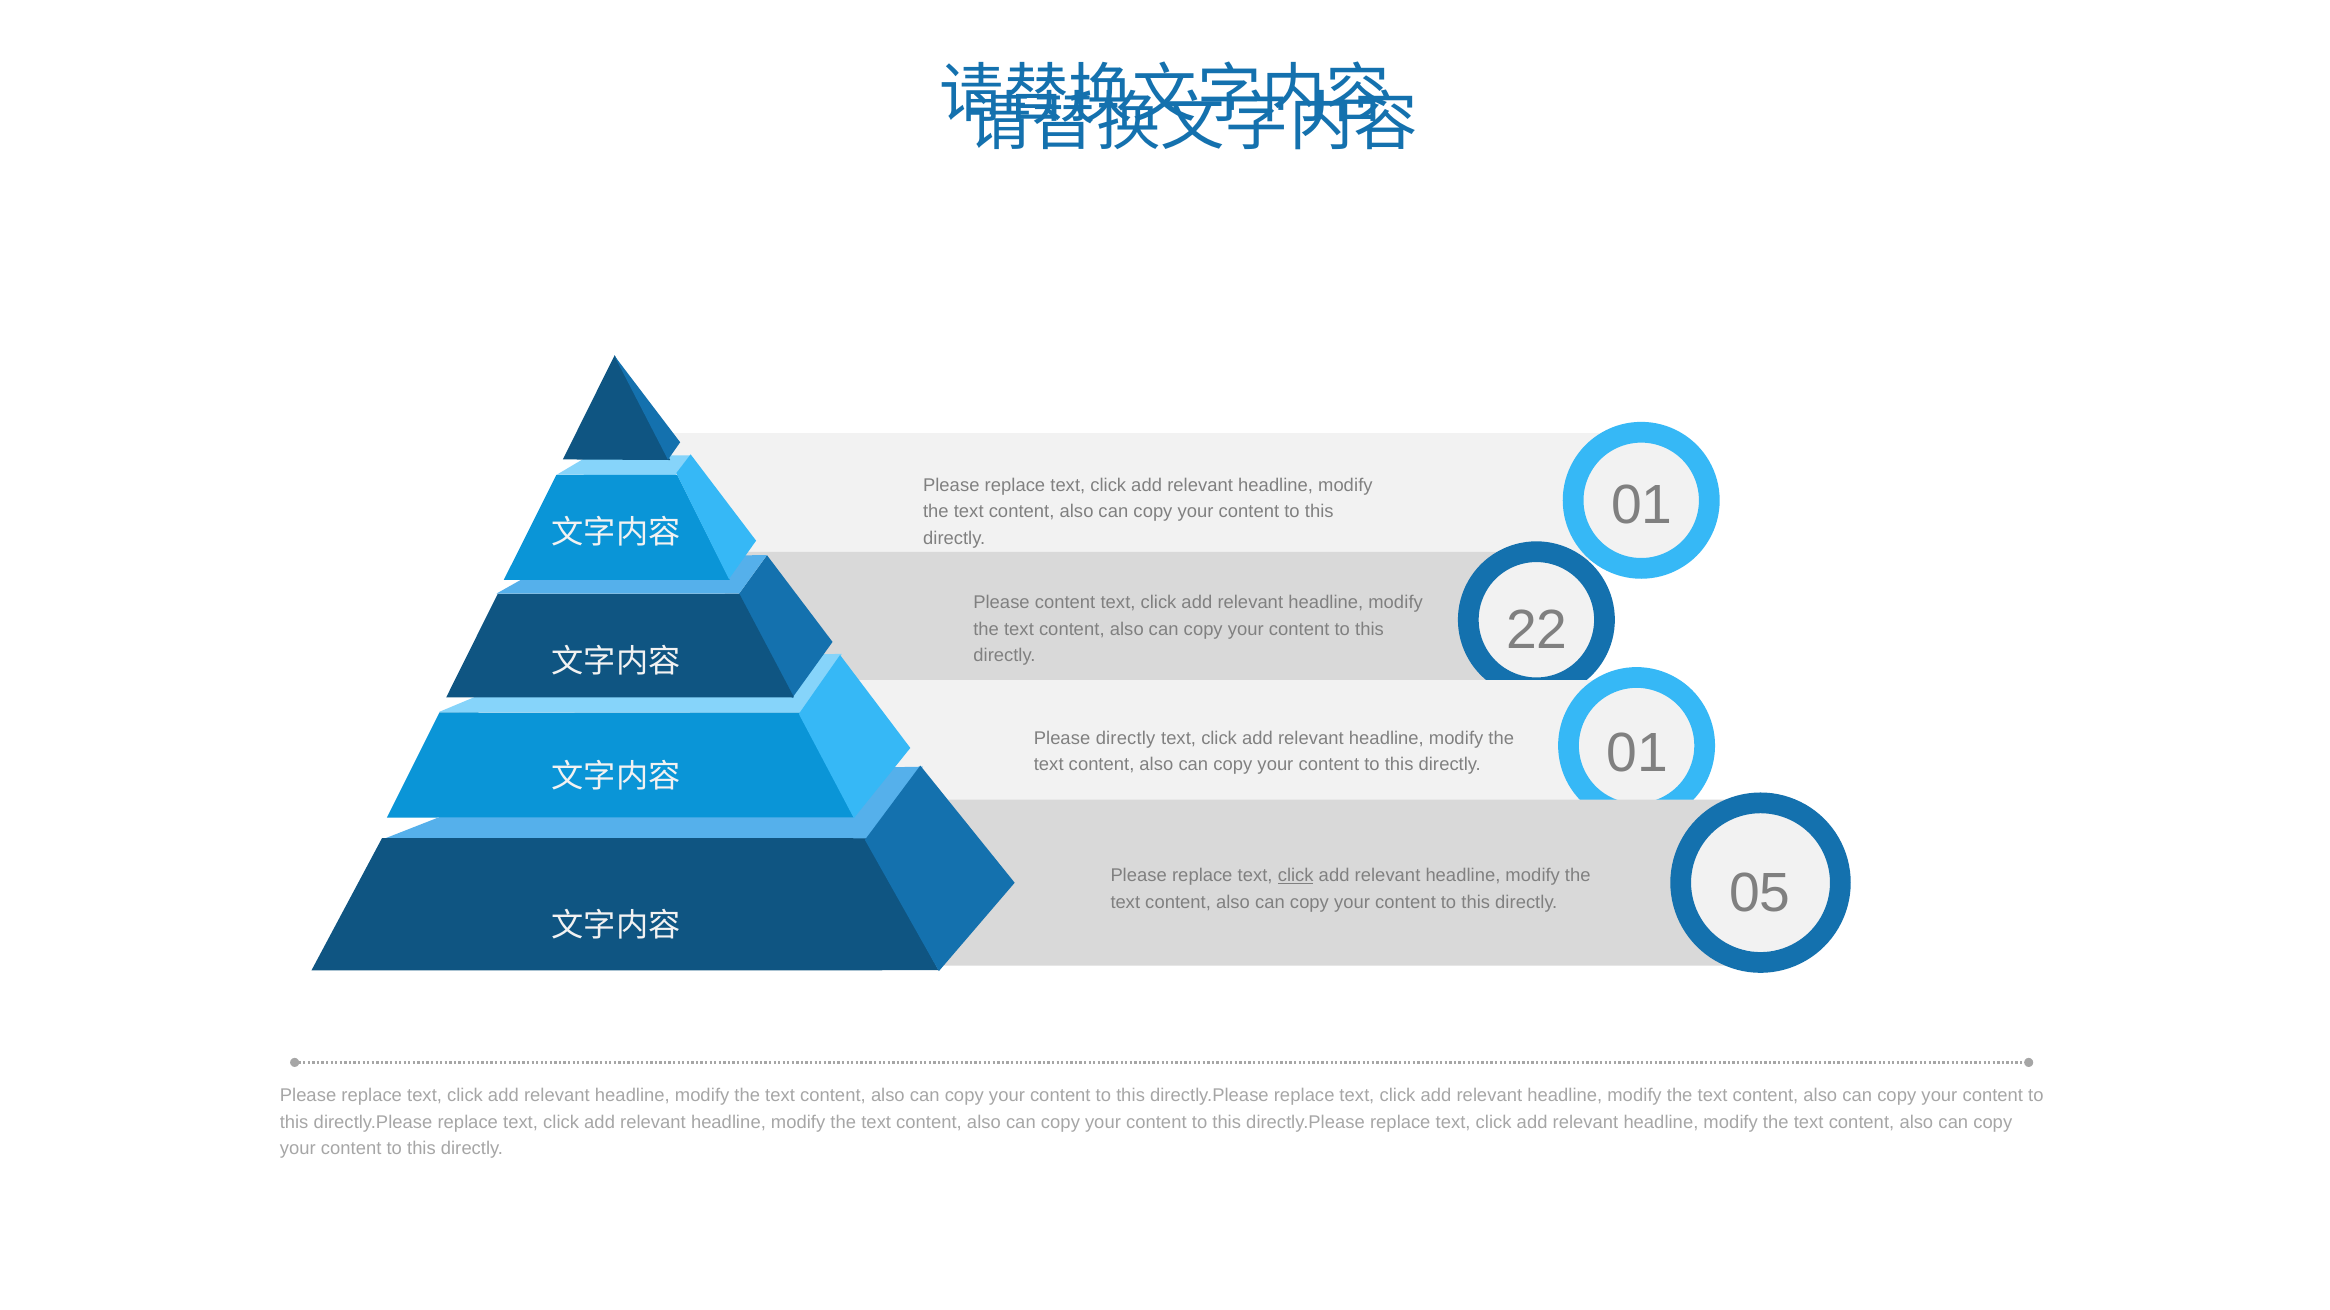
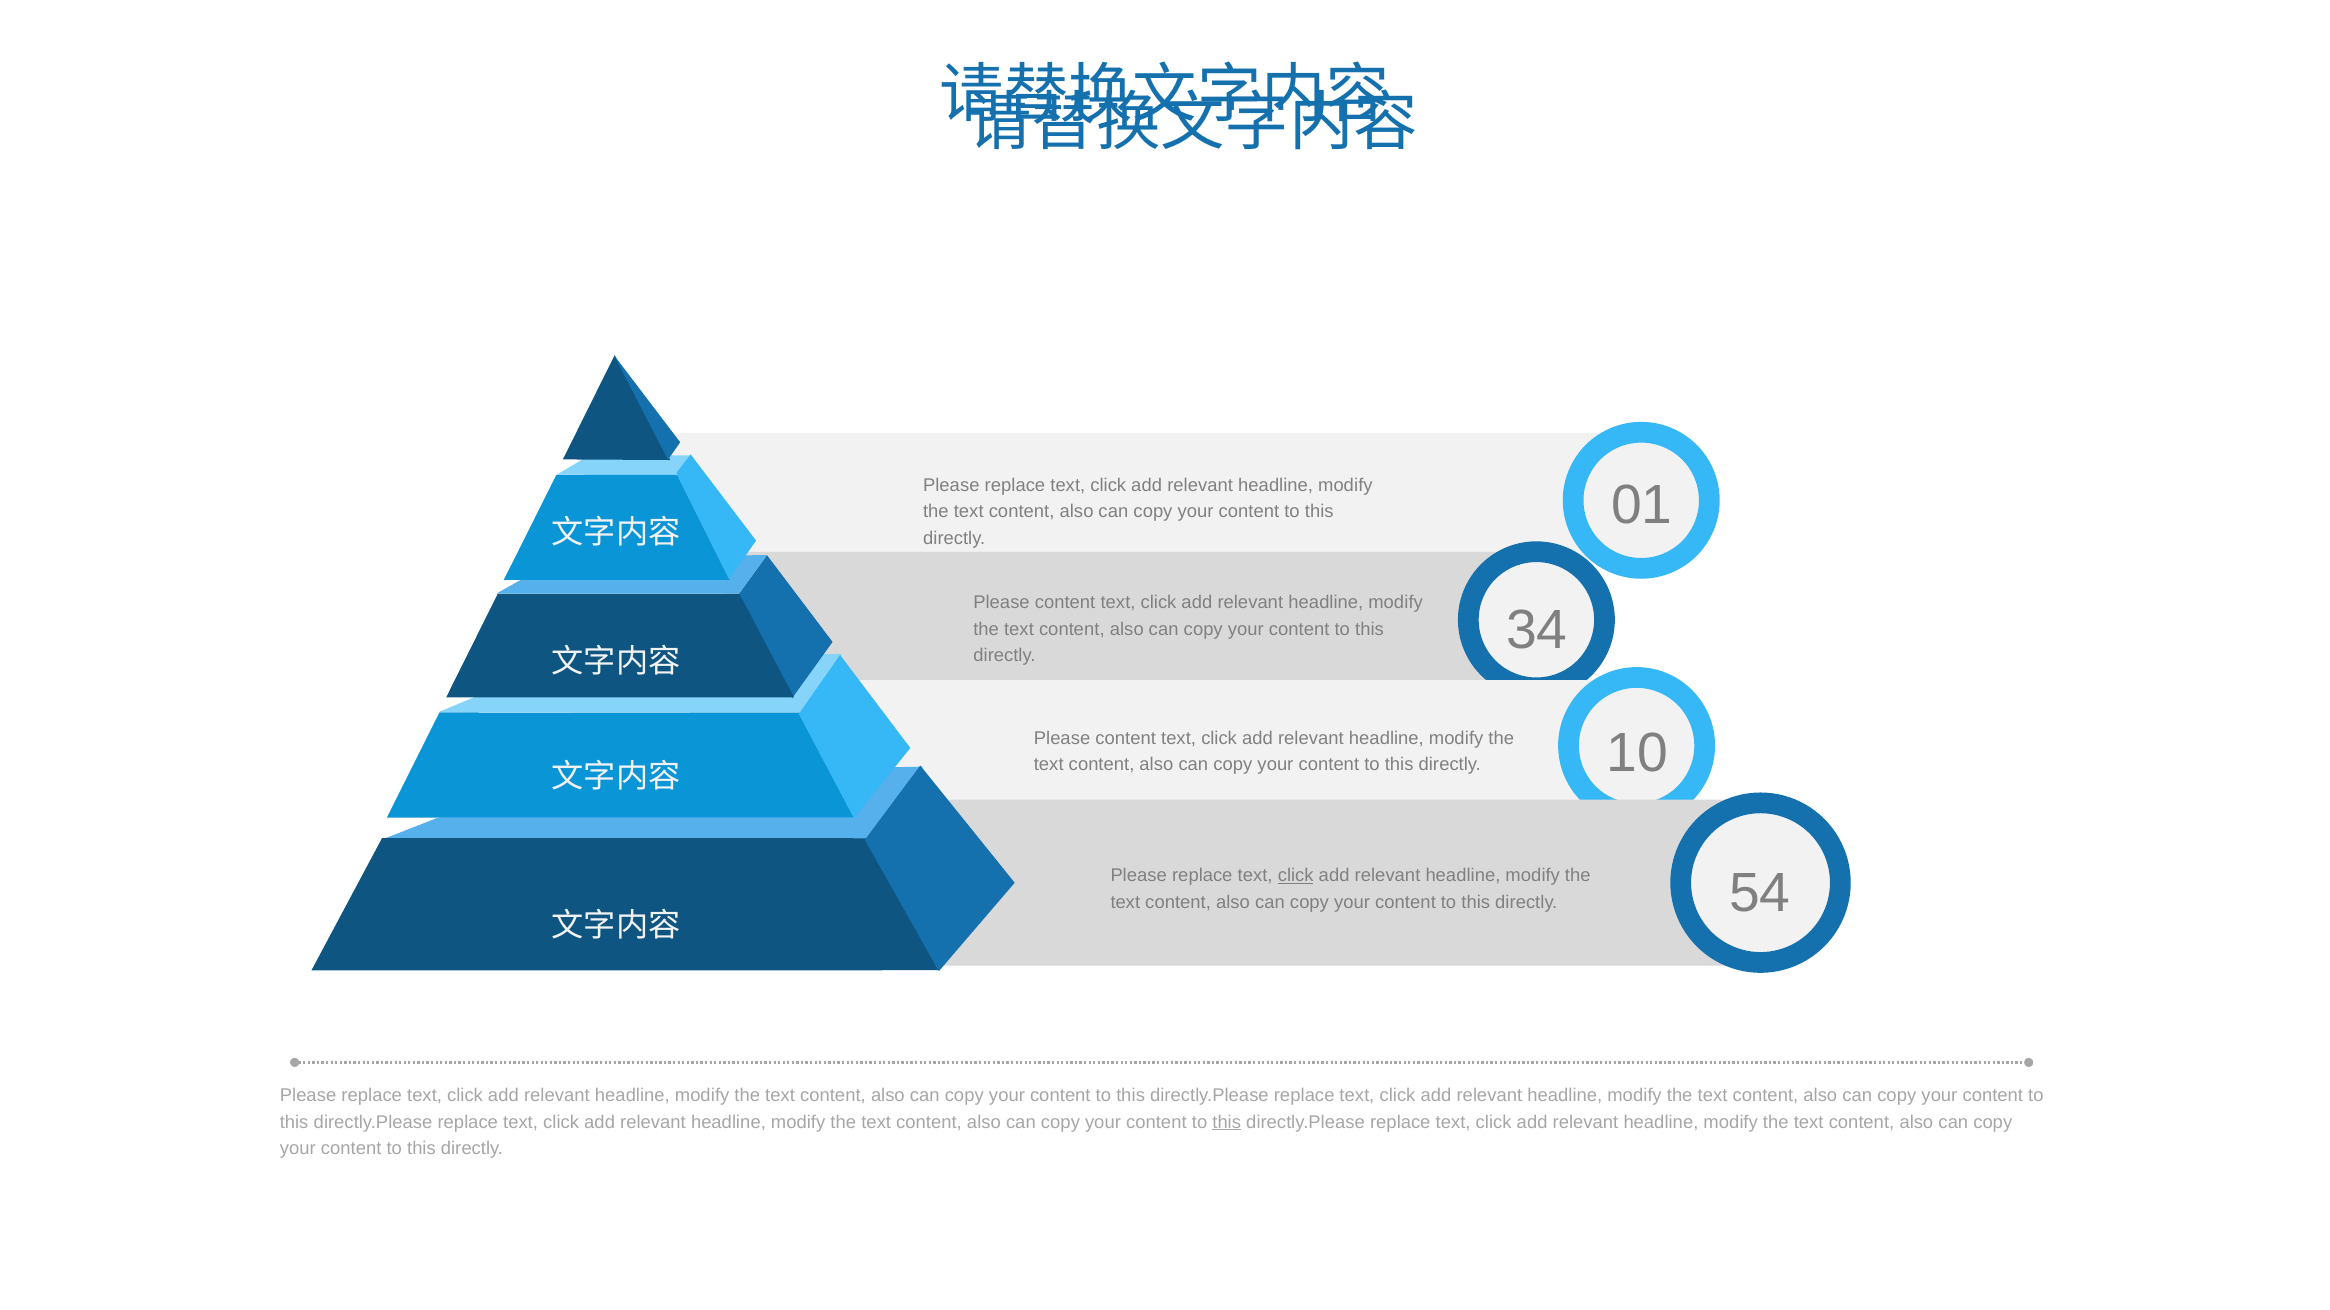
22: 22 -> 34 (1537, 630)
directly: directly -> content (1126, 739)
01: 01 -> 10 (1637, 754)
05: 05 -> 54 (1760, 894)
this underline: none -> present (1227, 1122)
